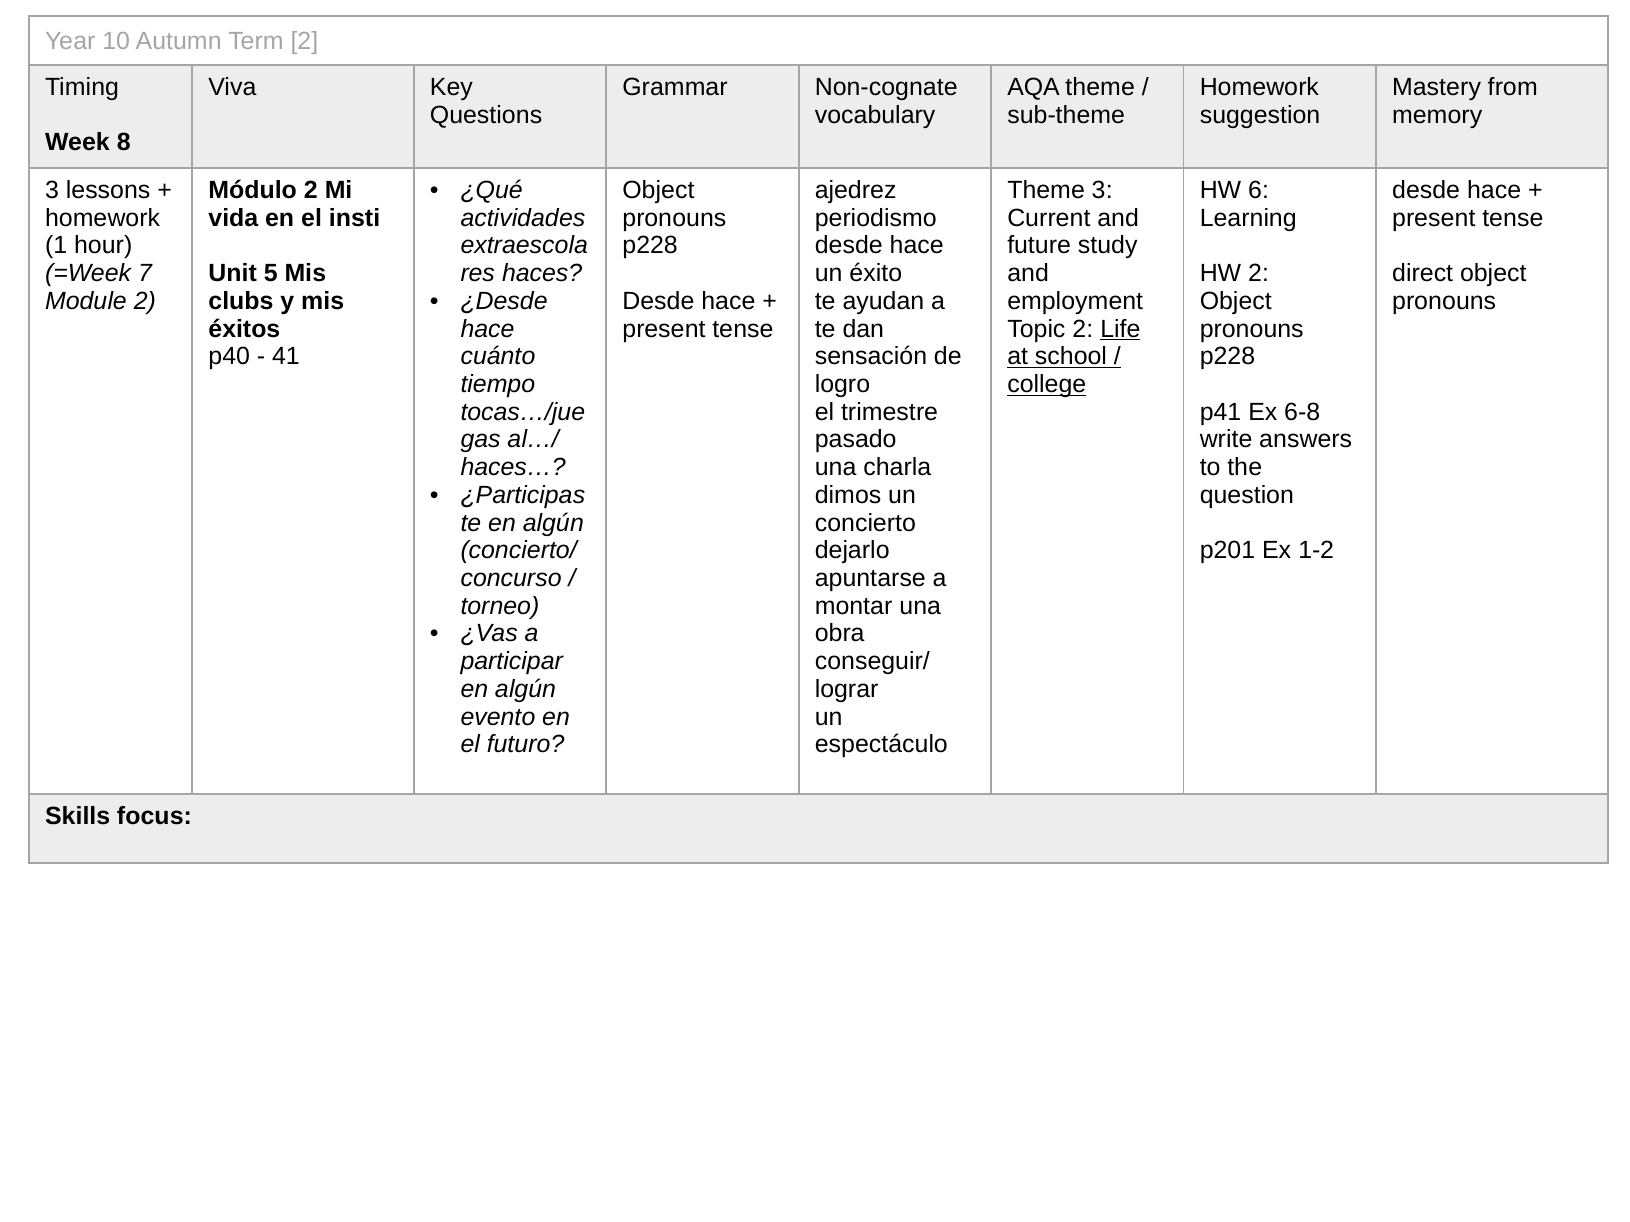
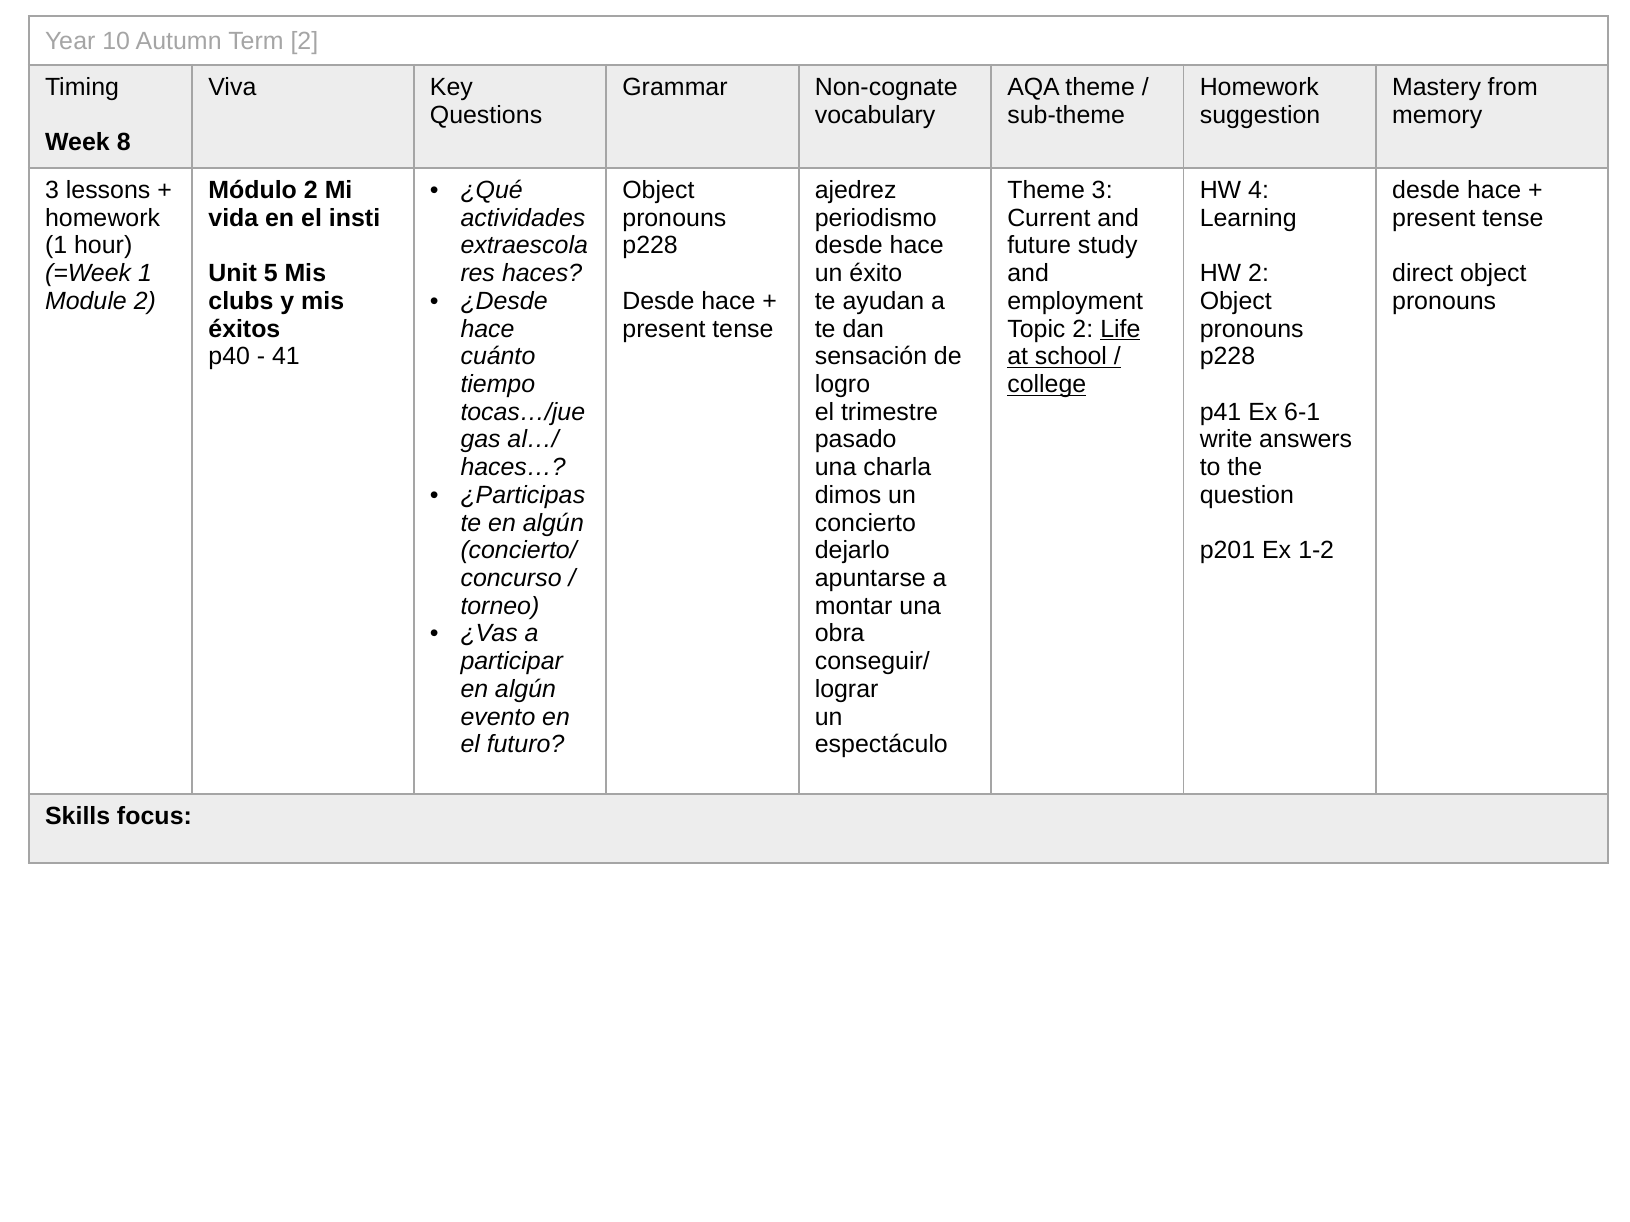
6: 6 -> 4 (1259, 190)
=Week 7: 7 -> 1 (145, 274)
6-8: 6-8 -> 6-1 (1302, 412)
